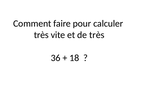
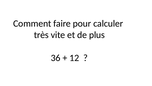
de très: très -> plus (97, 35)
18: 18 -> 12 (74, 58)
